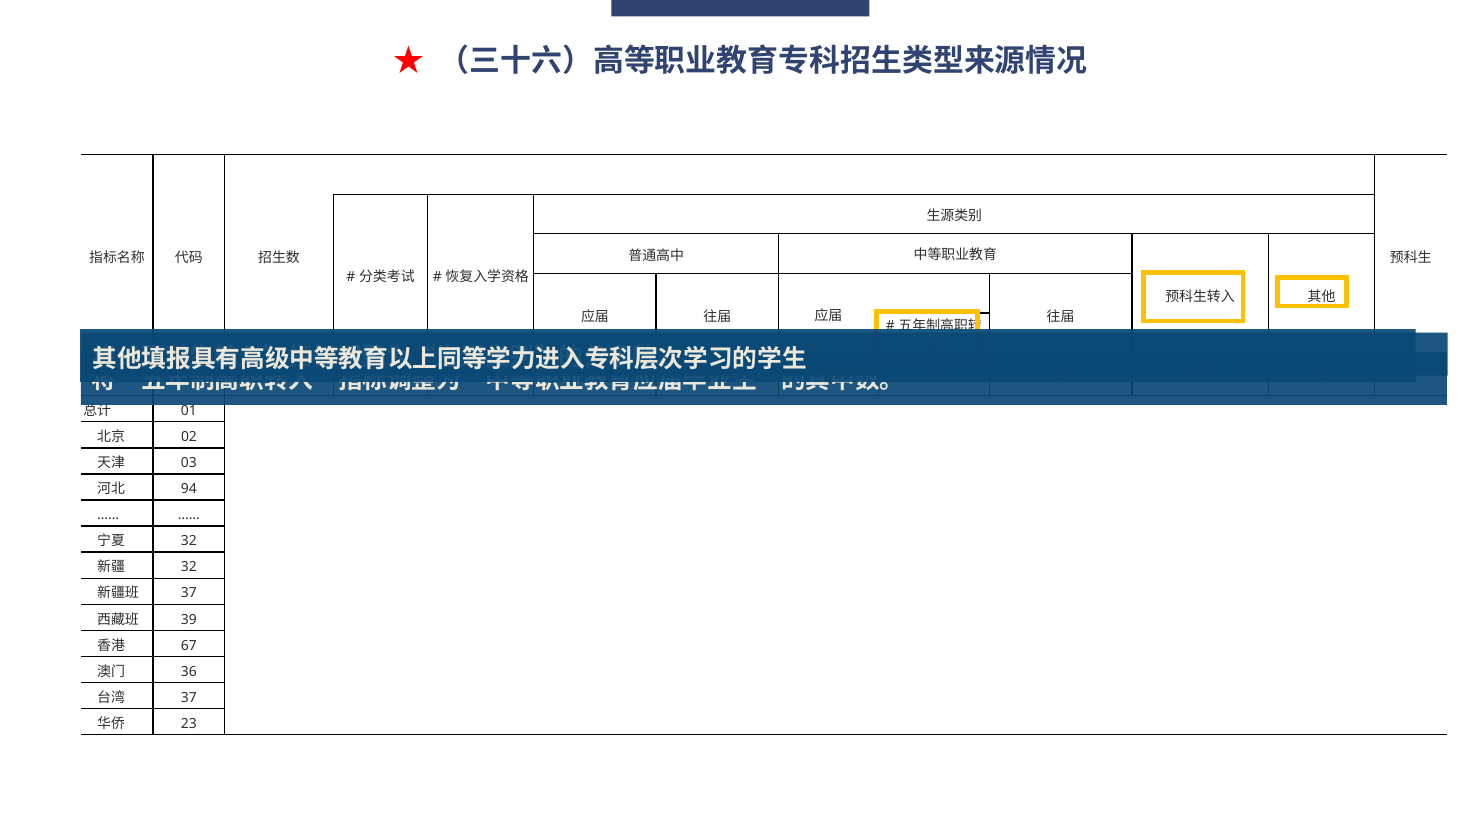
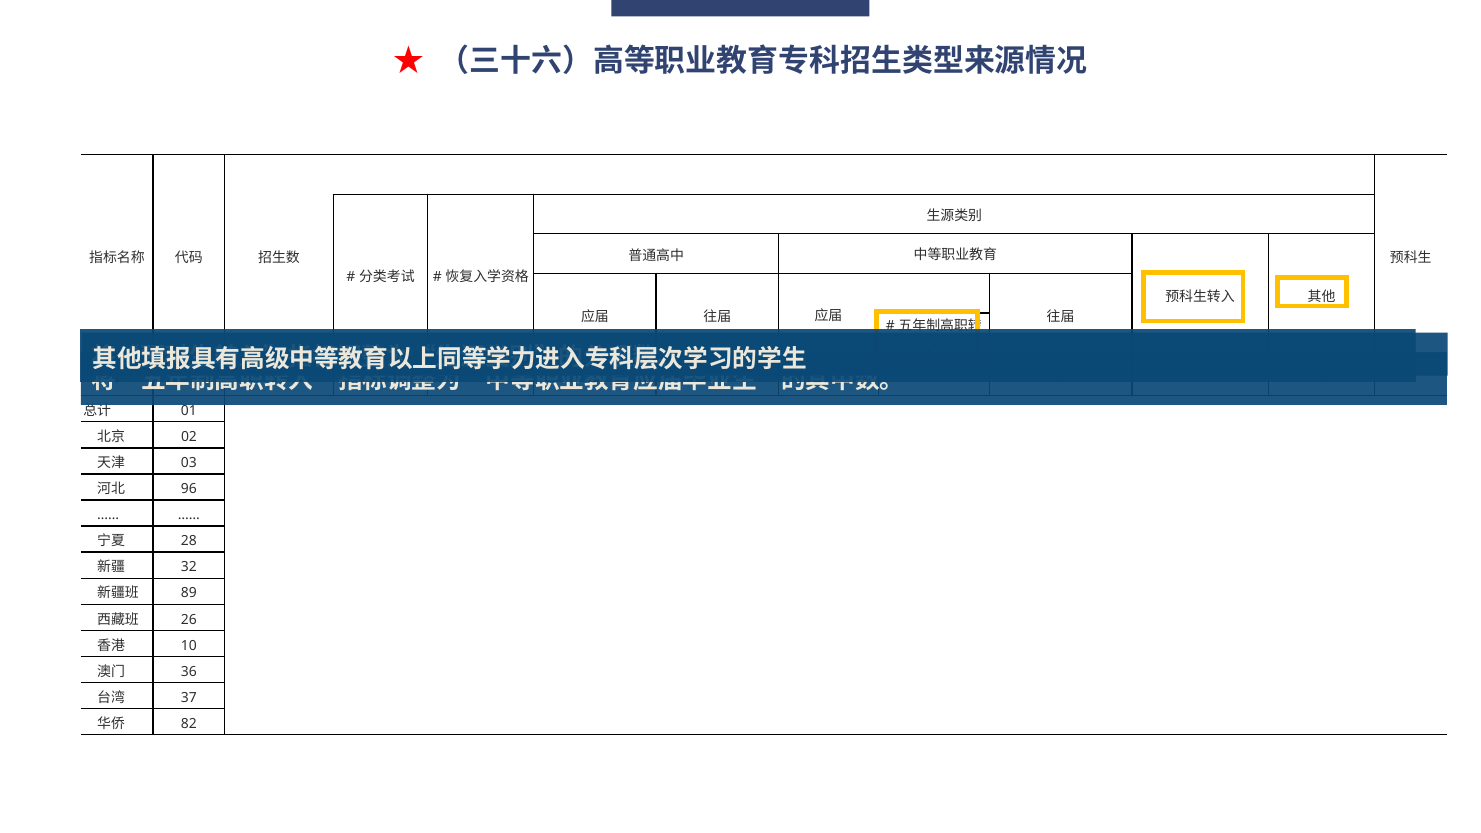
94: 94 -> 96 (189, 489)
32: 32 -> 28 (189, 541)
37: 37 -> 89 (189, 593)
39: 39 -> 26 (189, 619)
67: 67 -> 10 (189, 646)
23: 23 -> 82 (189, 724)
